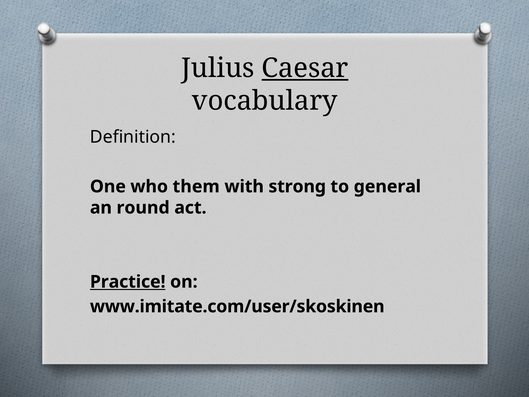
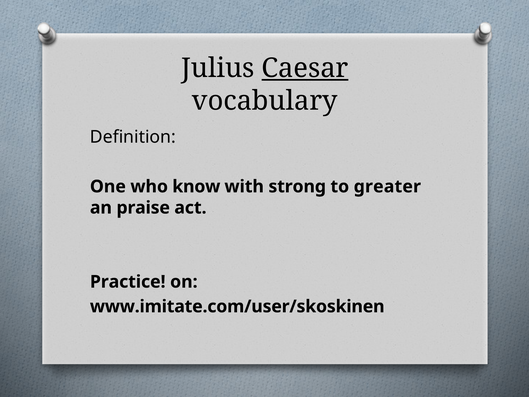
them: them -> know (196, 186)
general: general -> greater (387, 186)
round: round -> praise (143, 208)
Practice underline: present -> none (128, 282)
